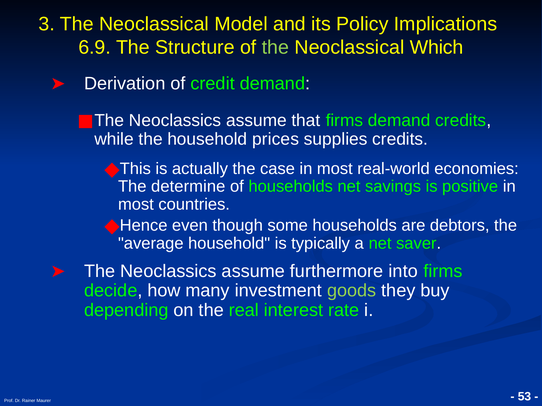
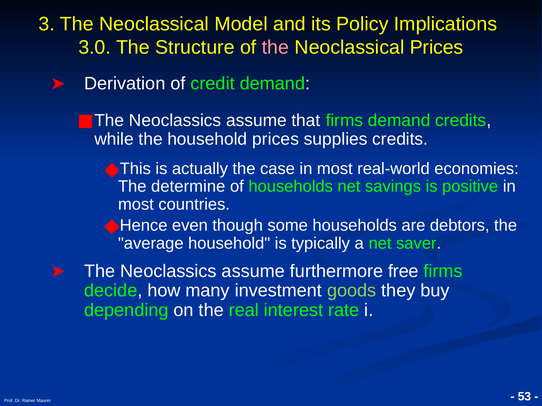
6.9: 6.9 -> 3.0 (95, 48)
the colour: light green -> pink (275, 48)
Neoclassical Which: Which -> Prices (437, 48)
into: into -> free (403, 271)
